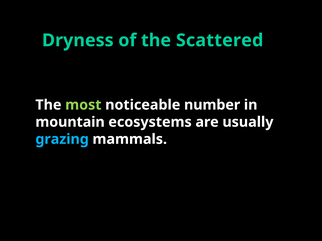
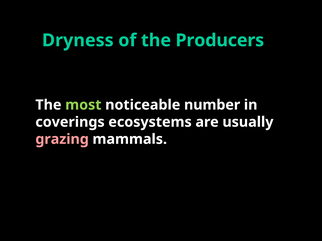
Scattered: Scattered -> Producers (220, 40)
mountain: mountain -> coverings (70, 122)
grazing colour: light blue -> pink (62, 139)
